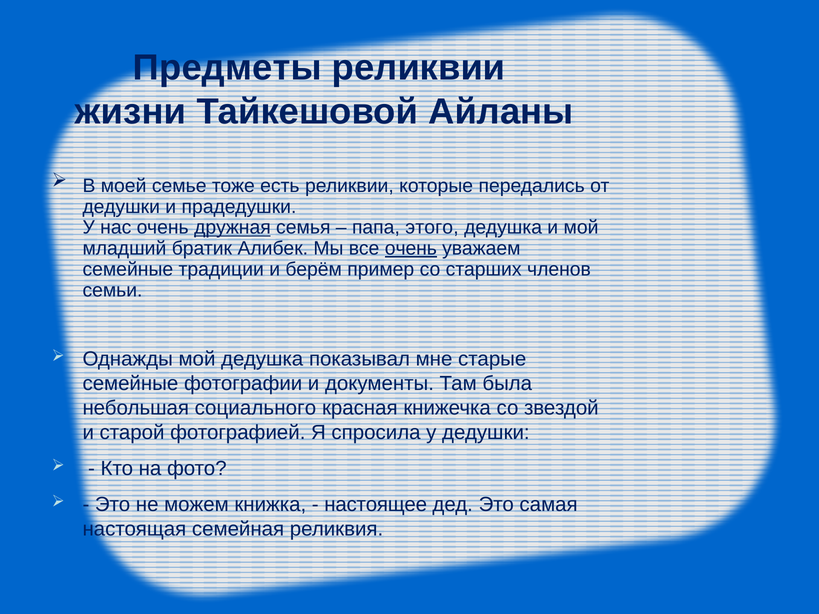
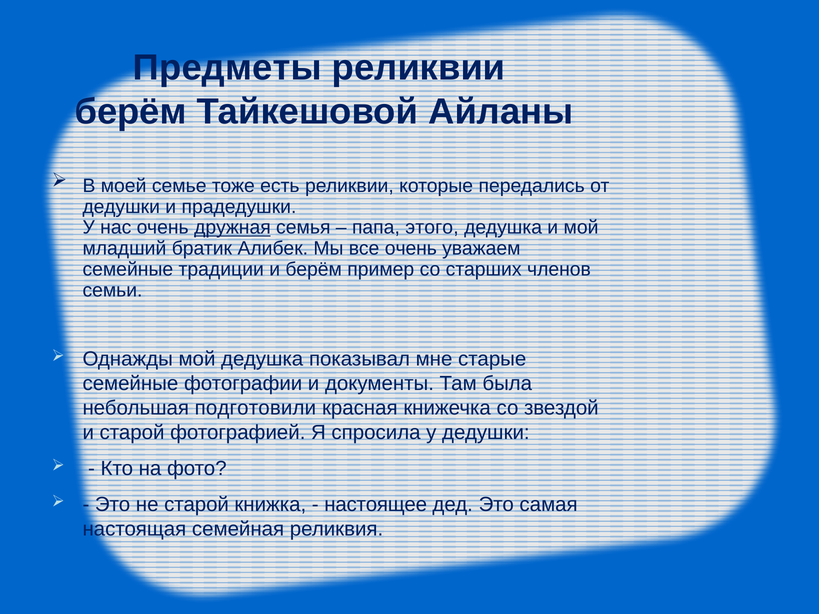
жизни: жизни -> берём (131, 112)
очень underline: present -> none (411, 249)
социального: социального -> подготовили (255, 408)
не можем: можем -> старой (197, 505)
